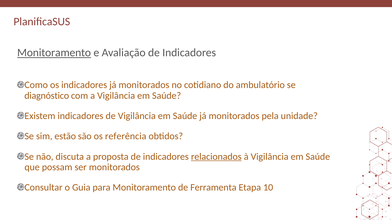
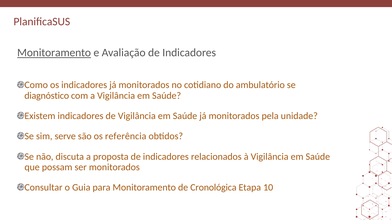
estão: estão -> serve (65, 137)
relacionados underline: present -> none (216, 157)
Ferramenta: Ferramenta -> Cronológica (213, 188)
